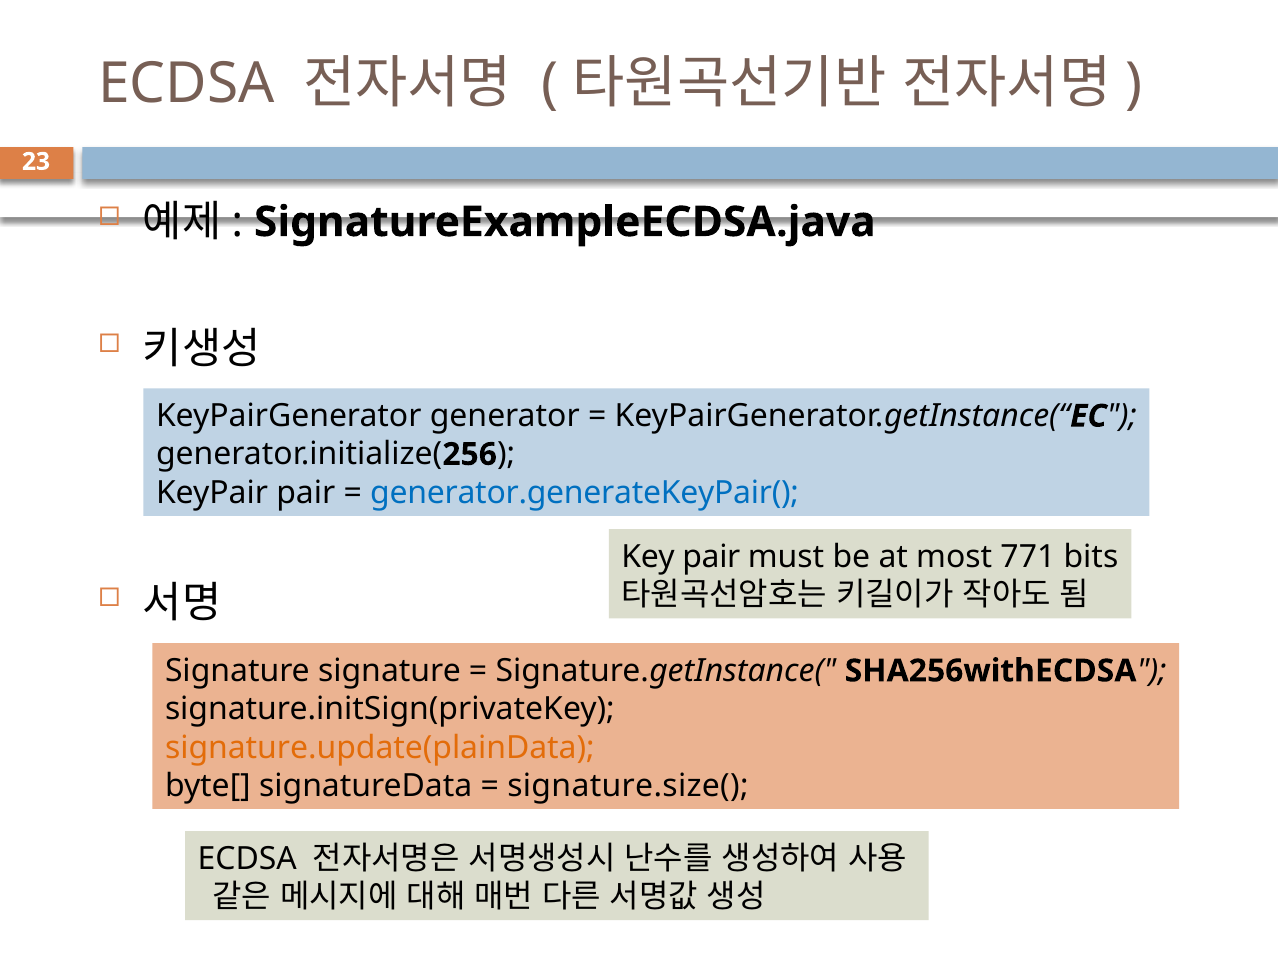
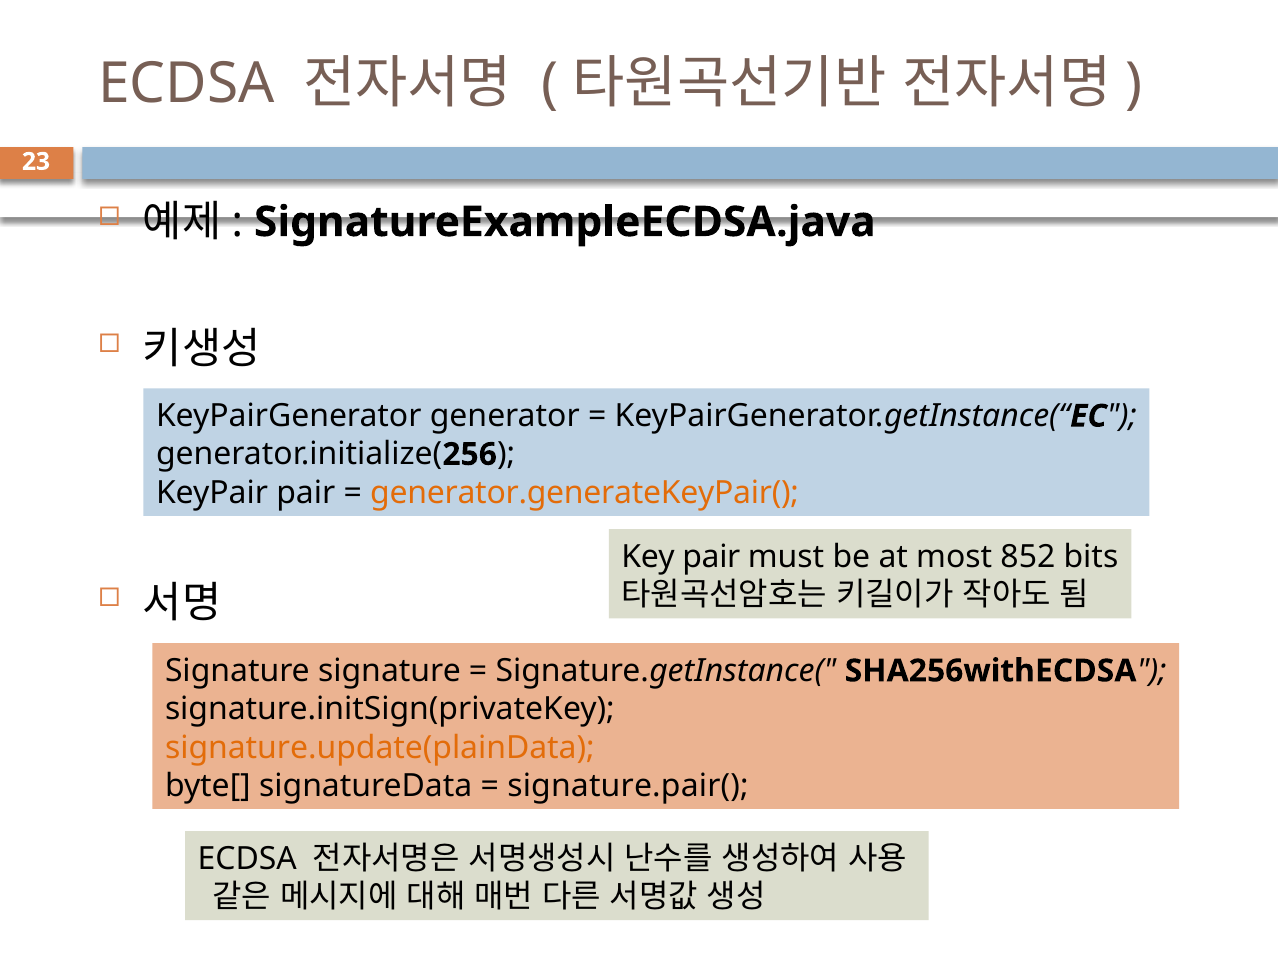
generator.generateKeyPair( colour: blue -> orange (585, 493)
771: 771 -> 852 (1028, 557)
signature.size(: signature.size( -> signature.pair( (628, 786)
